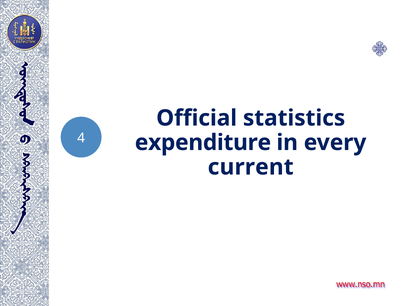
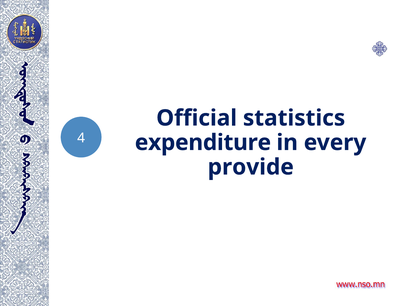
current: current -> provide (251, 167)
